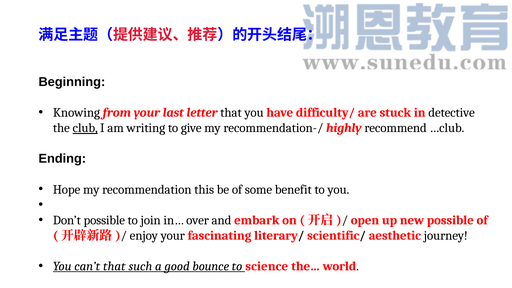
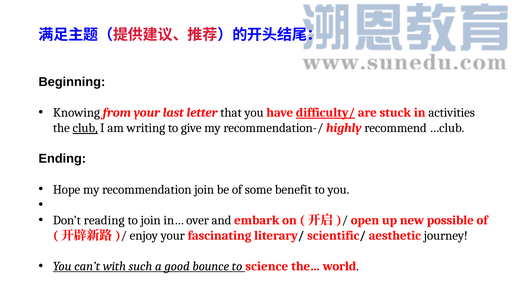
difficulty/ underline: none -> present (326, 113)
detective: detective -> activities (452, 113)
recommendation this: this -> join (204, 189)
Don’t possible: possible -> reading (104, 220)
can’t that: that -> with (114, 266)
